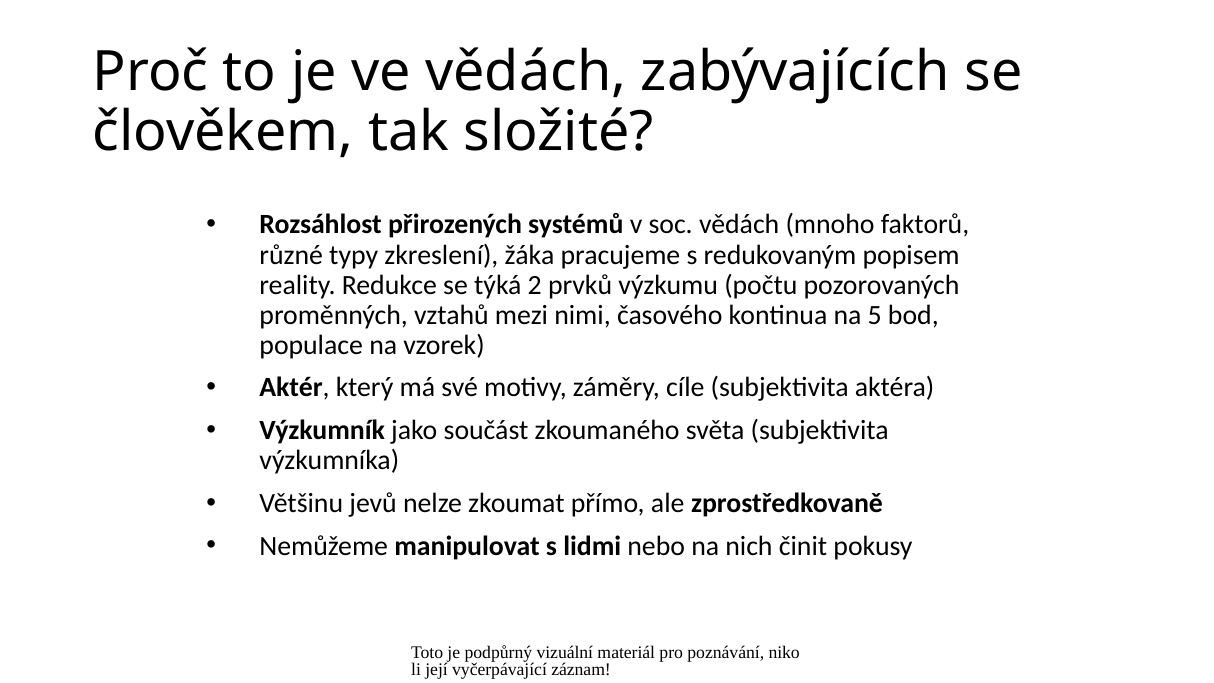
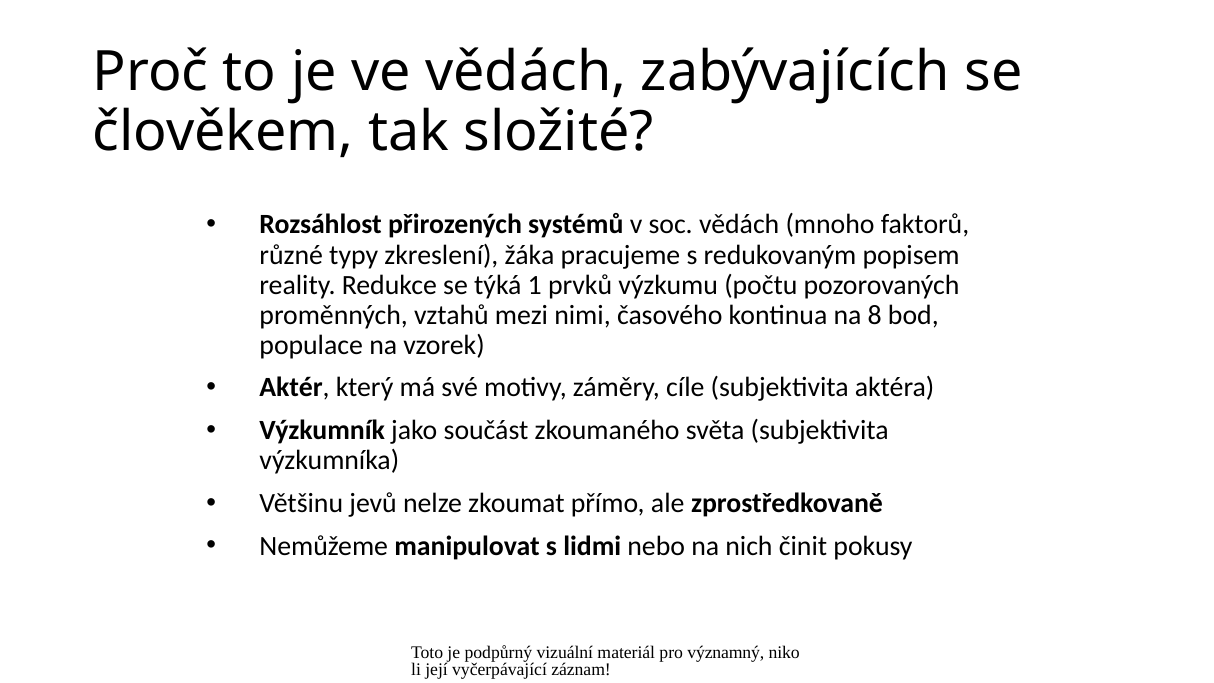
2: 2 -> 1 (535, 285)
5: 5 -> 8 (875, 315)
poznávání: poznávání -> významný (726, 652)
